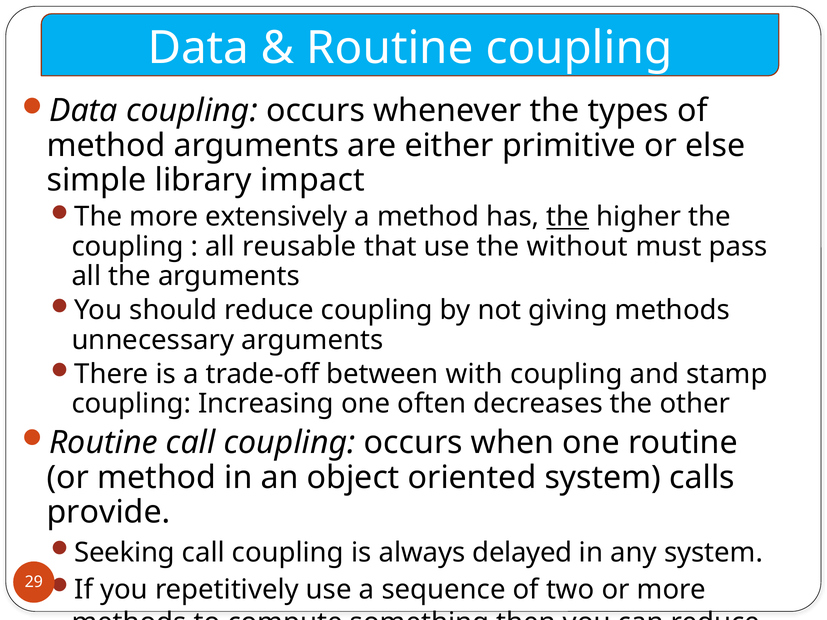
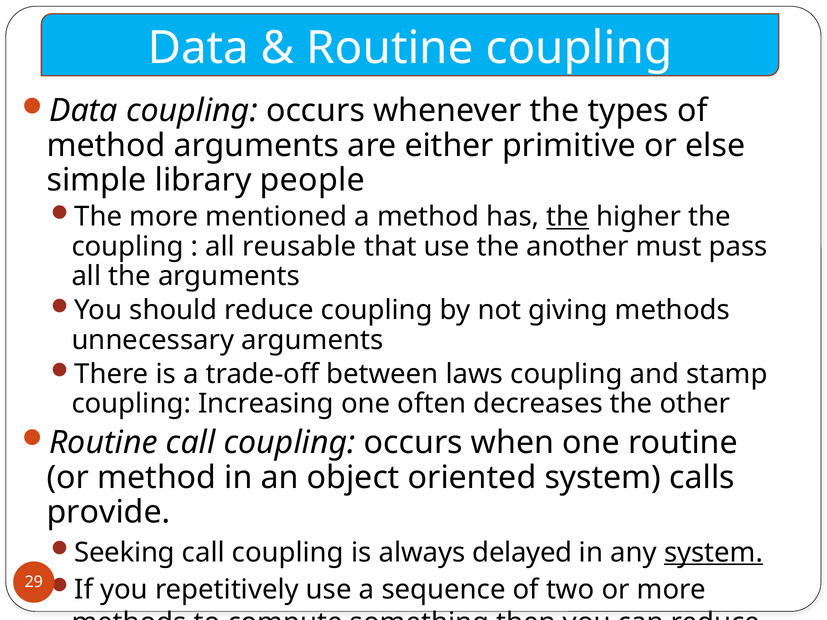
impact: impact -> people (312, 180)
extensively: extensively -> mentioned (276, 217)
without: without -> another (578, 247)
with: with -> laws (474, 374)
system underline: none -> present (714, 553)
